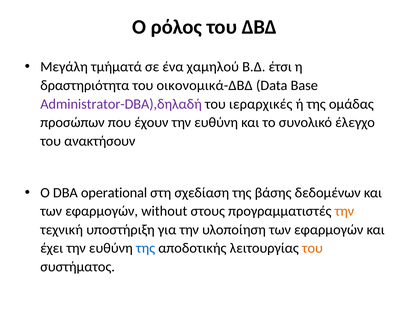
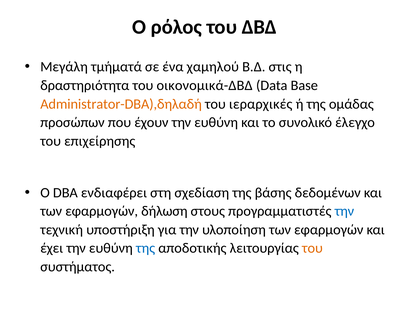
έτσι: έτσι -> στις (280, 67)
Administrator-DBA),δηλαδή colour: purple -> orange (121, 104)
ανακτήσουν: ανακτήσουν -> επιχείρησης (100, 141)
operational: operational -> ενδιαφέρει (114, 193)
without: without -> δήλωση (164, 212)
την colour: orange -> blue (344, 212)
